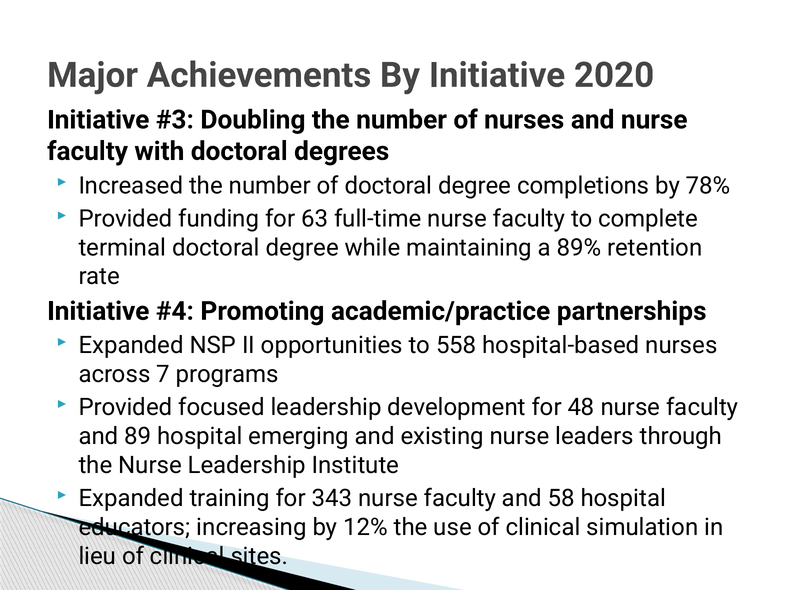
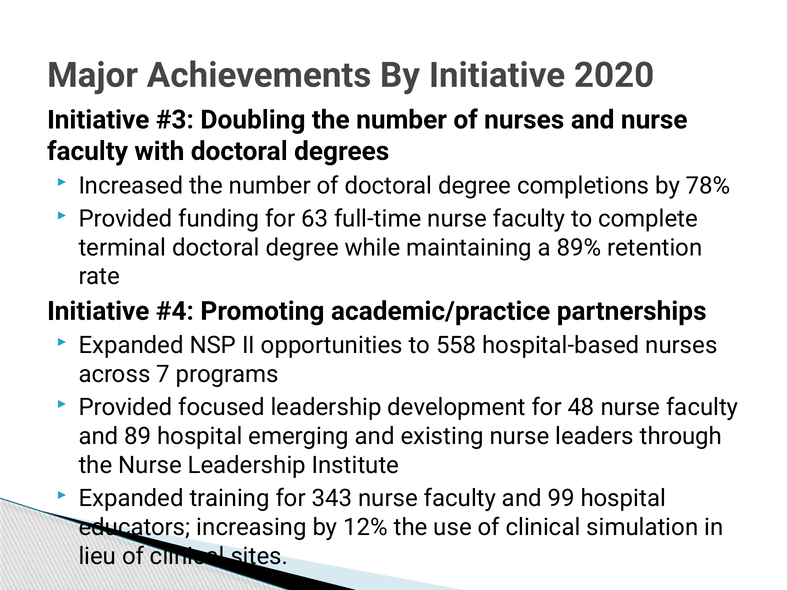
58: 58 -> 99 (561, 499)
